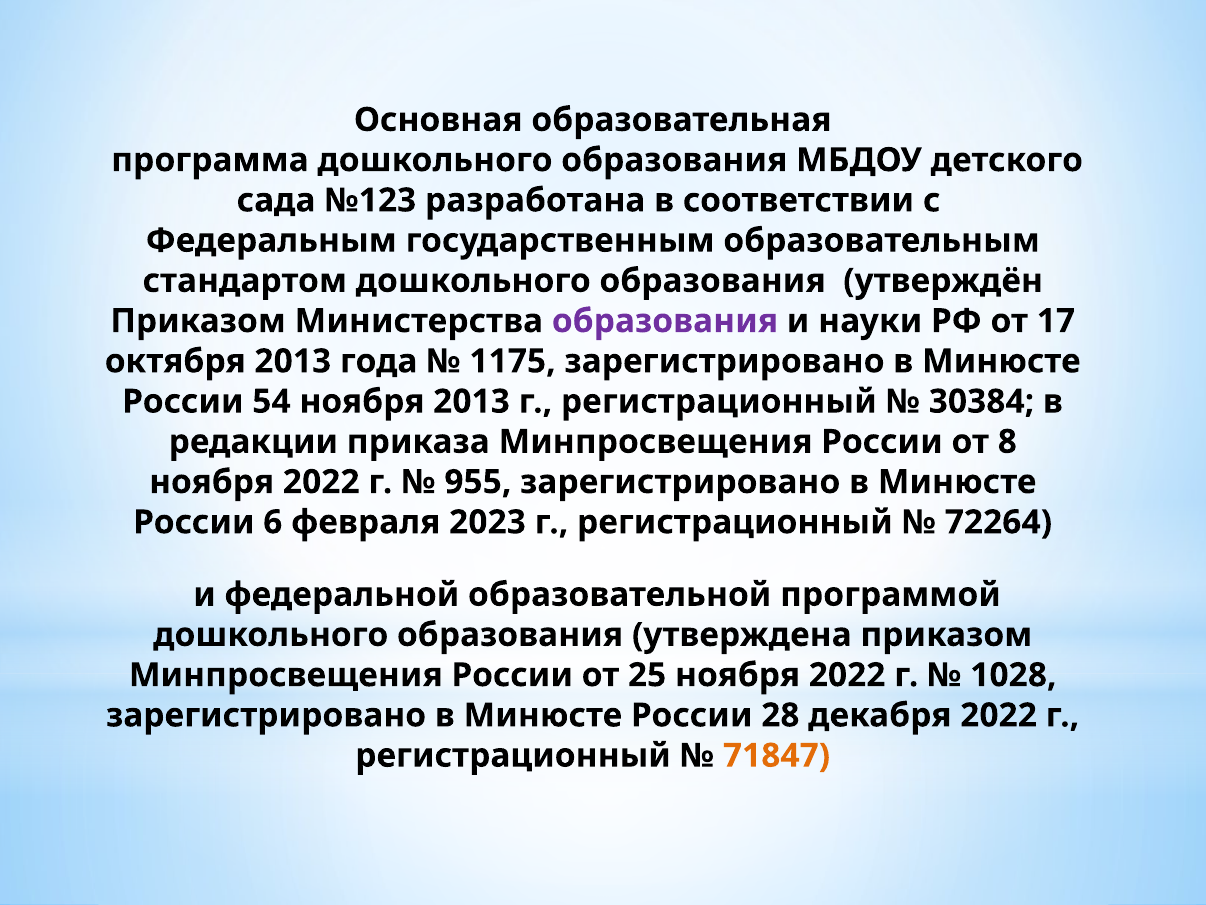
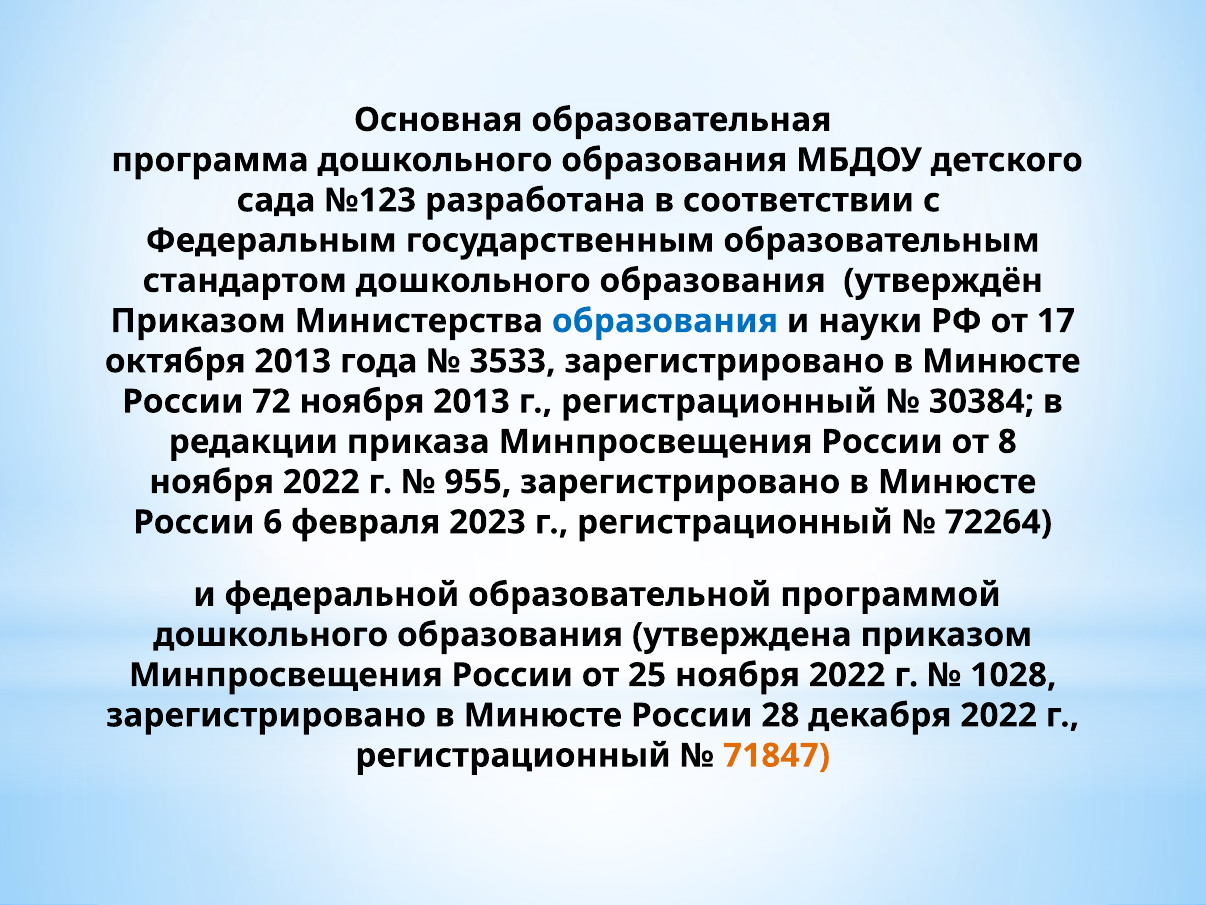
образования colour: purple -> blue (665, 321)
1175: 1175 -> 3533 (513, 361)
54: 54 -> 72 (271, 401)
